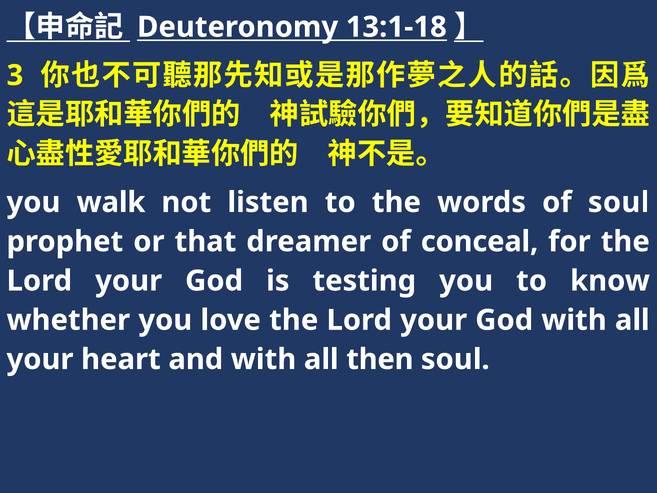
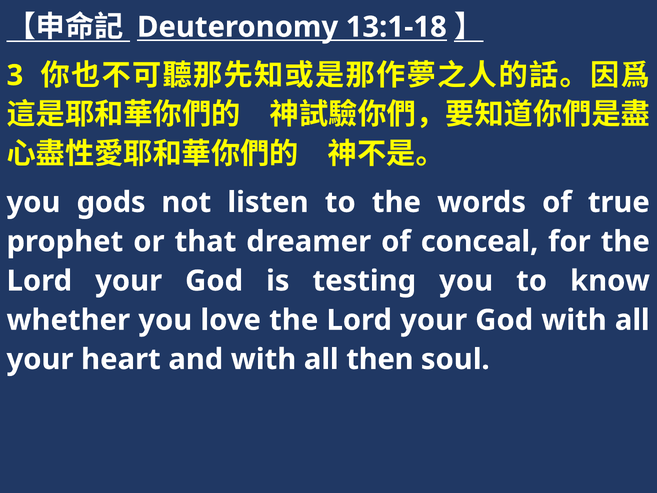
walk: walk -> gods (111, 202)
of soul: soul -> true (619, 202)
